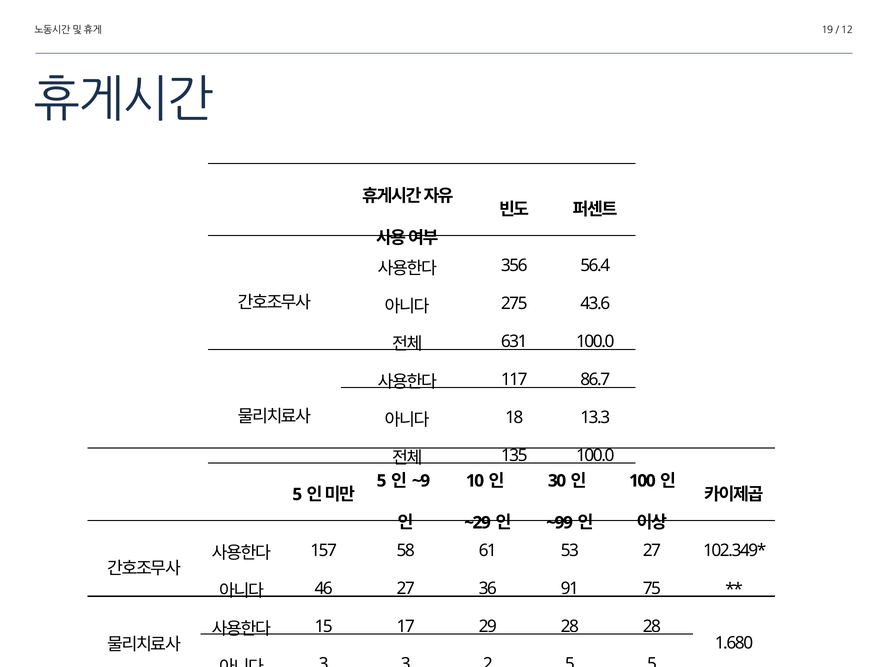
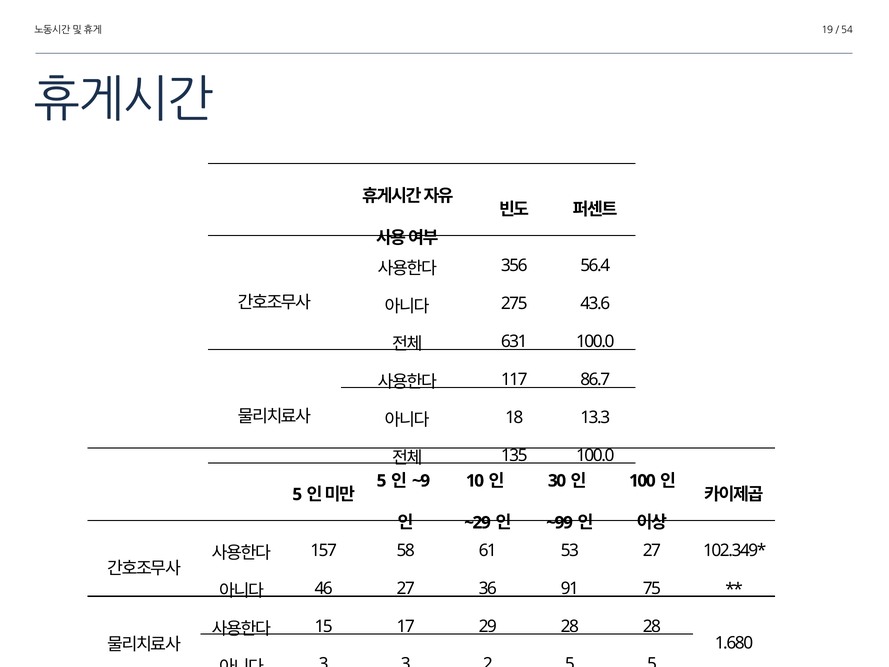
12: 12 -> 54 (847, 30)
